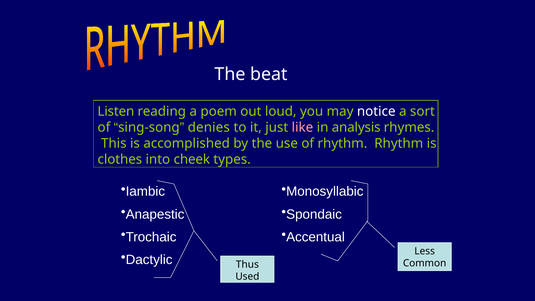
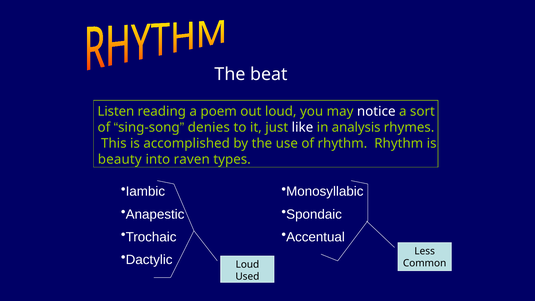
like colour: pink -> white (302, 127)
clothes: clothes -> beauty (120, 159)
cheek: cheek -> raven (192, 159)
Thus: Thus -> Loud (247, 264)
